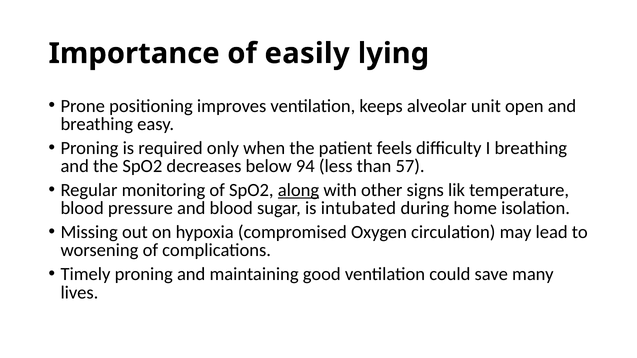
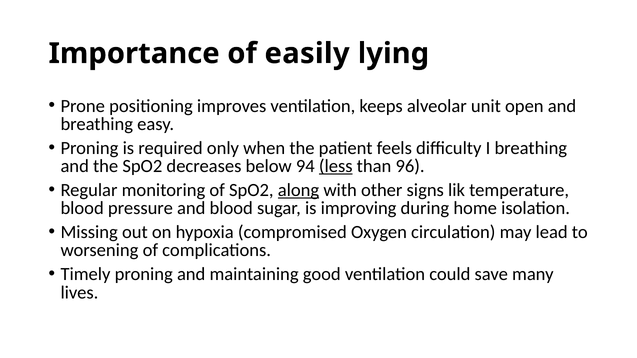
less underline: none -> present (336, 166)
57: 57 -> 96 (410, 166)
intubated: intubated -> improving (359, 208)
